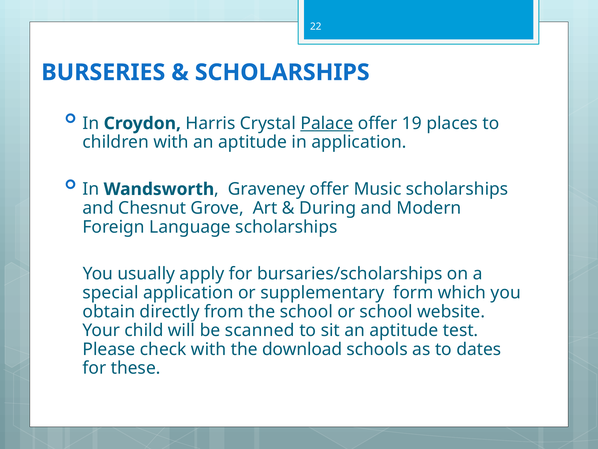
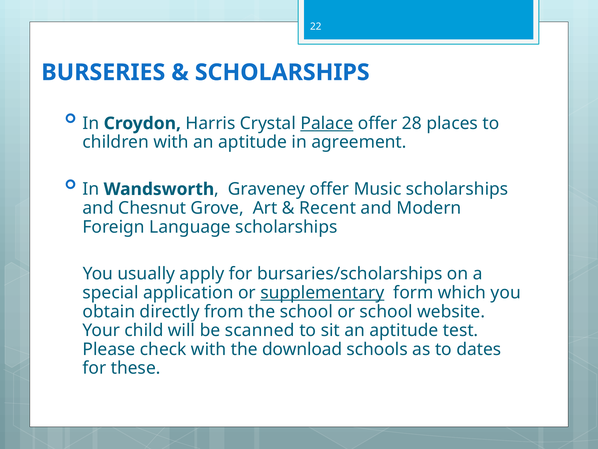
19: 19 -> 28 (412, 123)
in application: application -> agreement (359, 142)
During: During -> Recent (328, 208)
supplementary underline: none -> present (322, 292)
